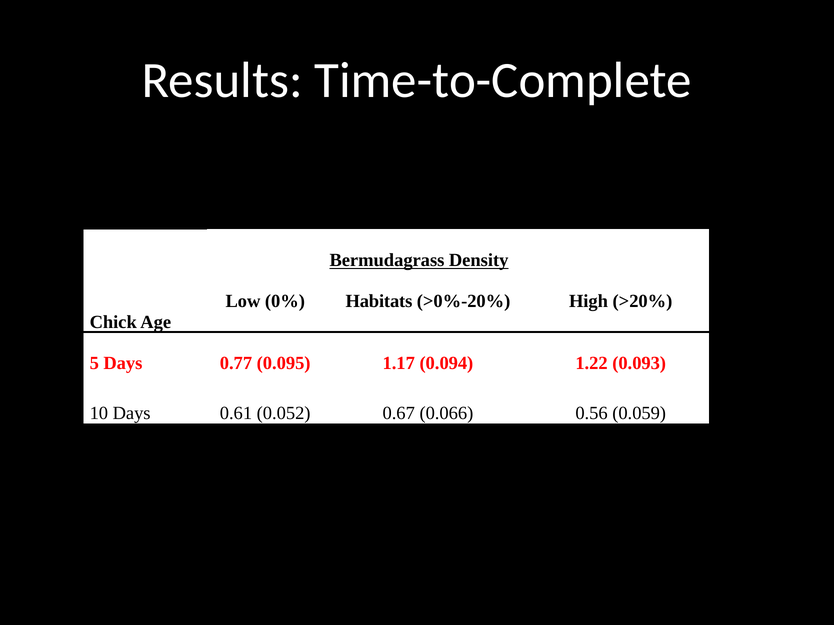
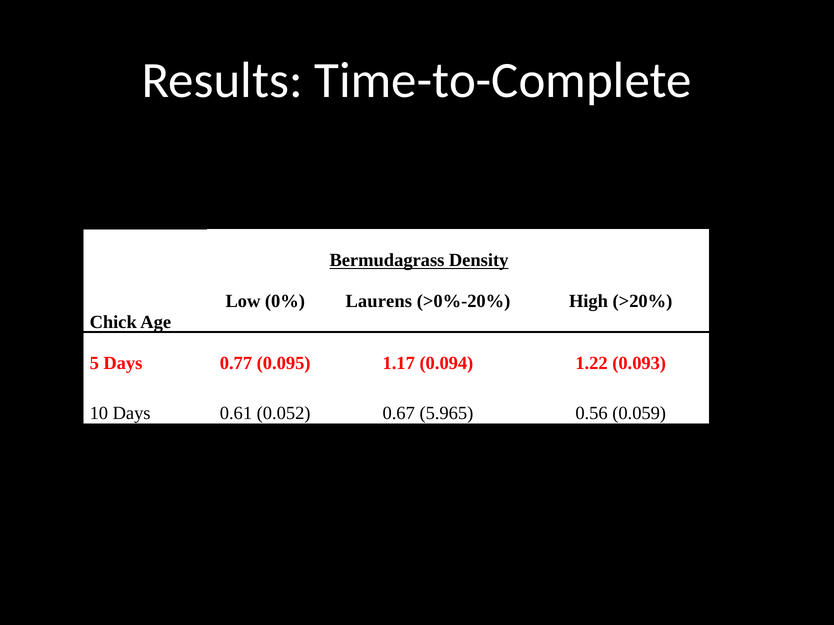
Habitats: Habitats -> Laurens (379, 302)
0.066: 0.066 -> 5.965 (446, 414)
